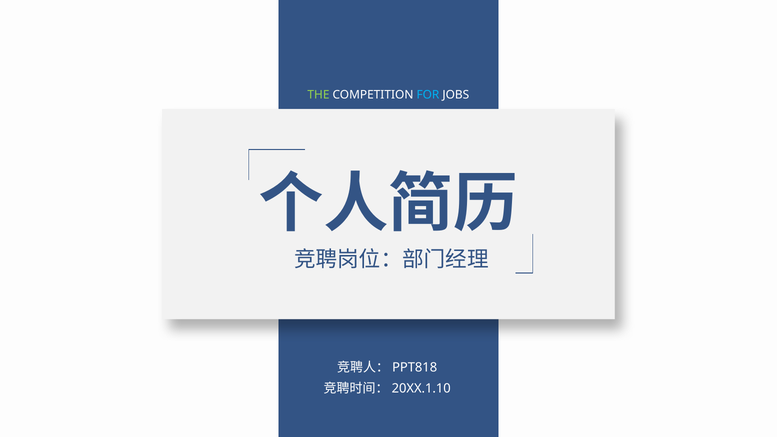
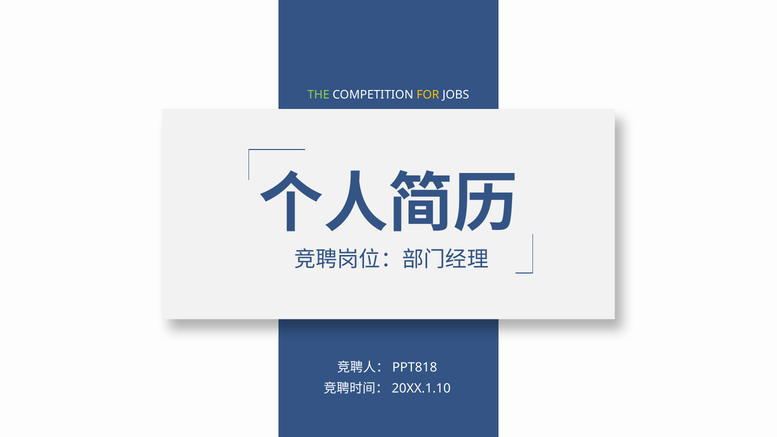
FOR colour: light blue -> yellow (428, 95)
